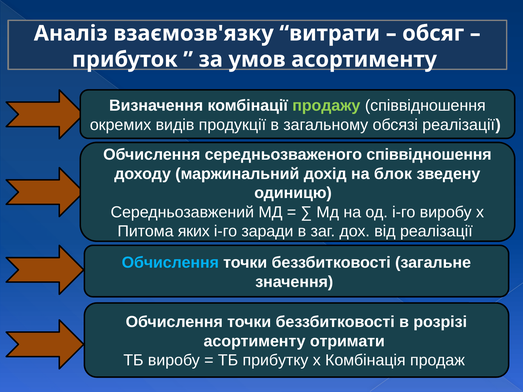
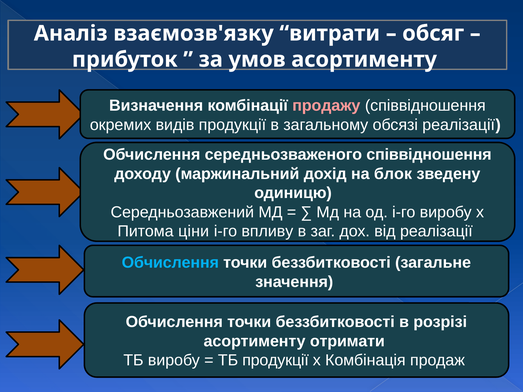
продажу colour: light green -> pink (326, 106)
яких: яких -> ціни (194, 231)
заради: заради -> впливу (267, 231)
ТБ прибутку: прибутку -> продукції (276, 361)
